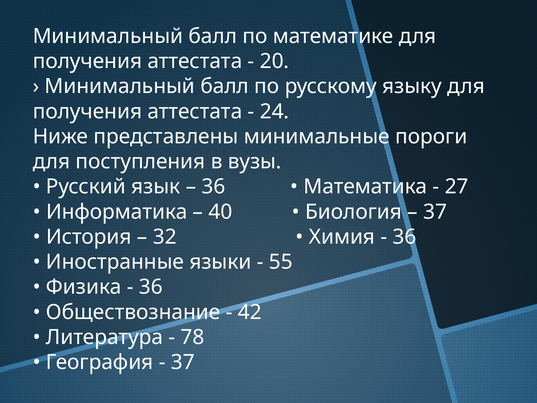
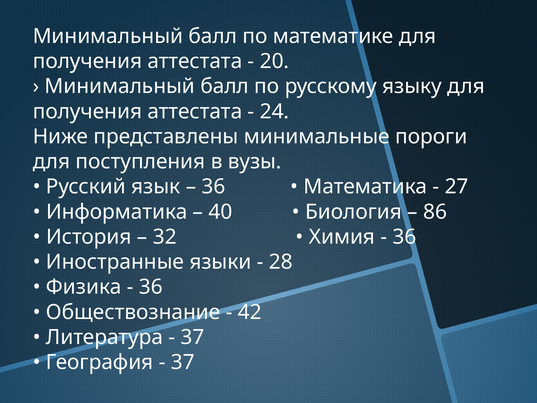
37: 37 -> 86 (435, 212)
55: 55 -> 28 (281, 262)
78: 78 -> 37 (193, 337)
